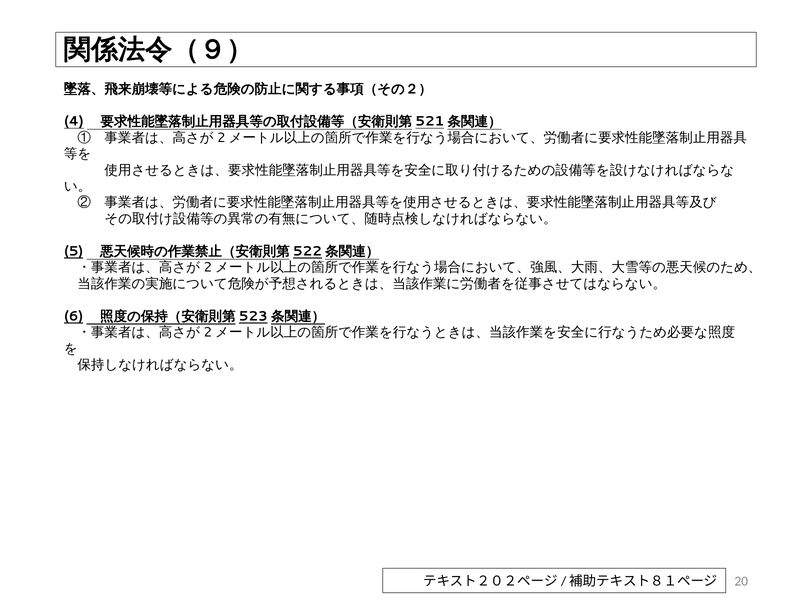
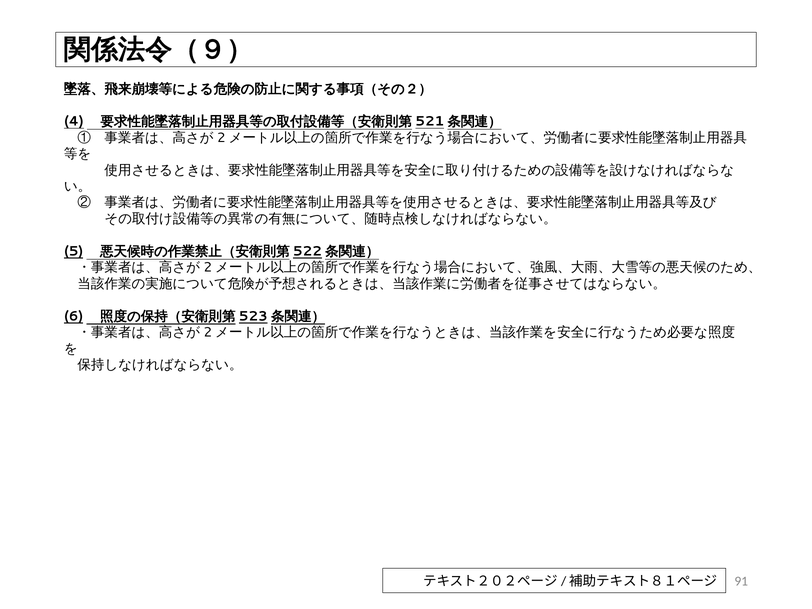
20: 20 -> 91 (741, 581)
